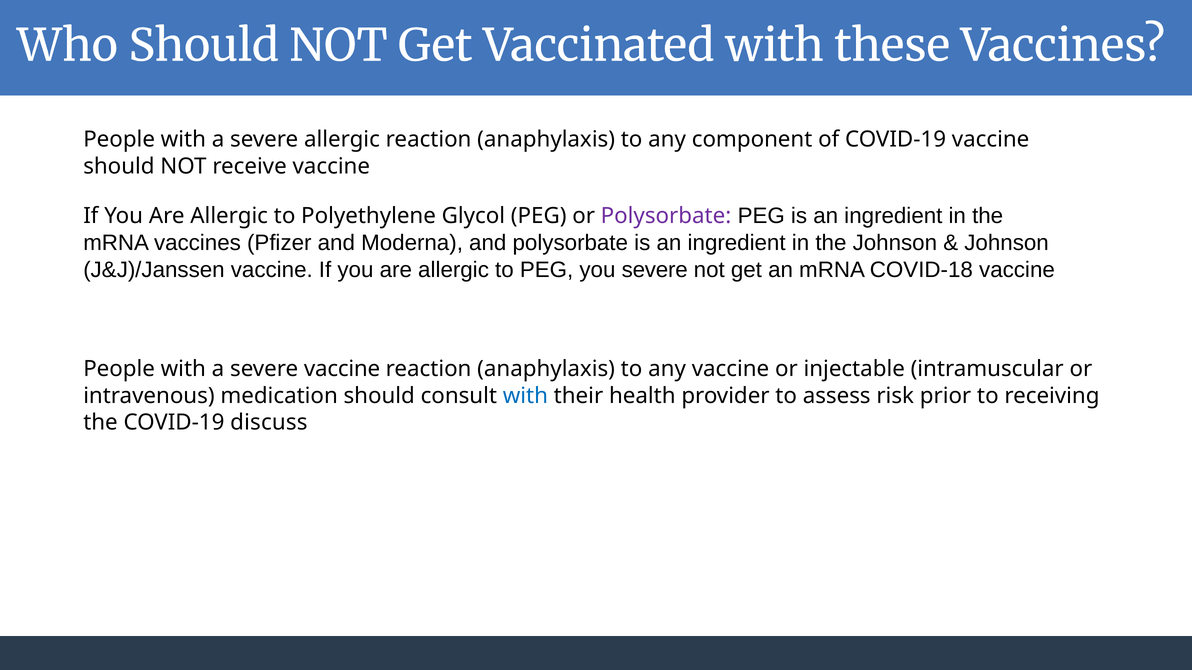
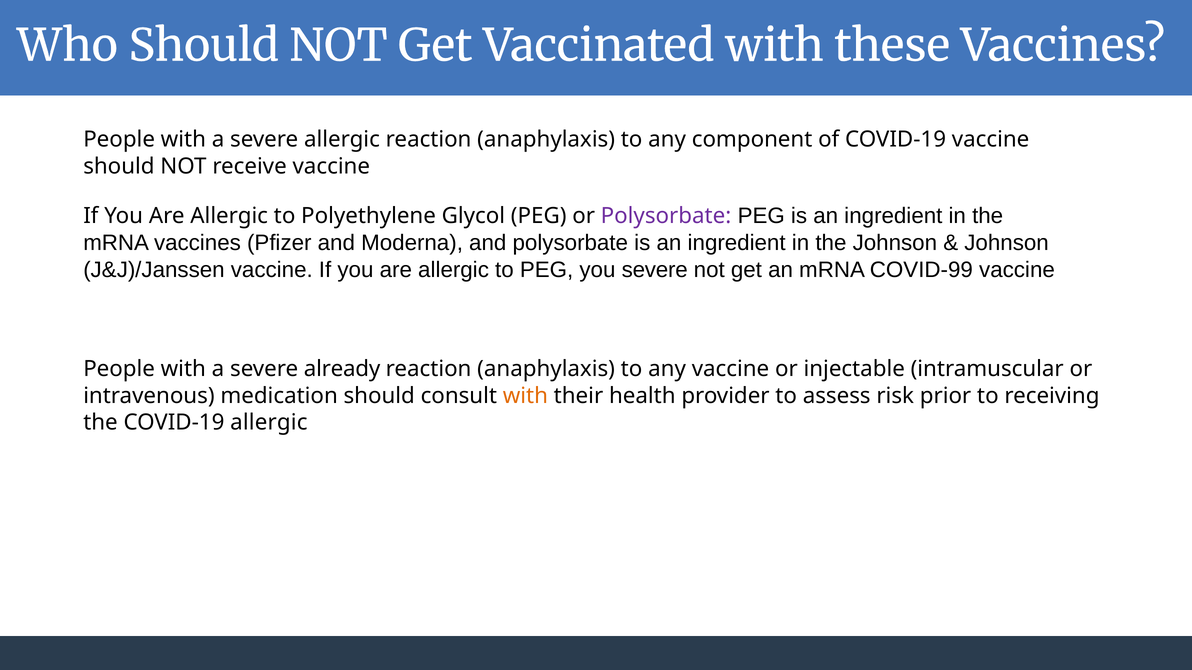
COVID-18: COVID-18 -> COVID-99 (921, 270)
severe vaccine: vaccine -> already (342, 369)
with colour: blue -> orange (525, 396)
COVID-19 discuss: discuss -> allergic (269, 423)
